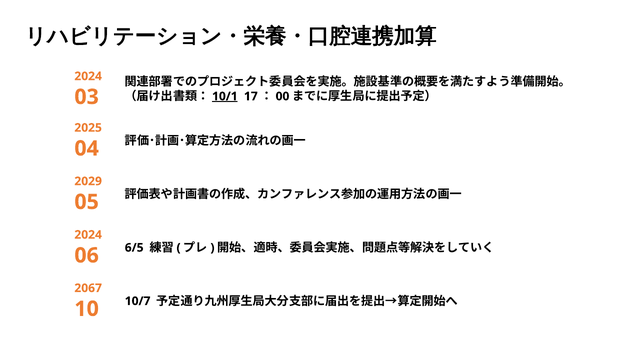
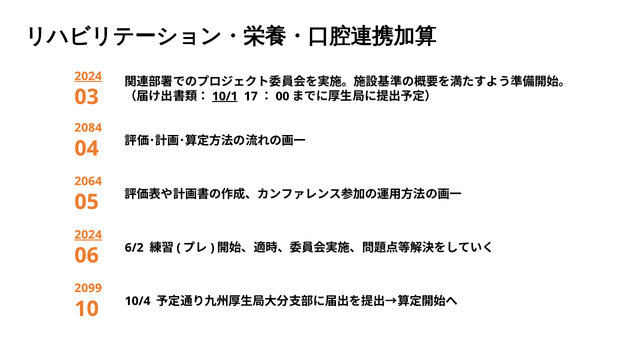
2024 underline: none -> present (88, 76)
2025: 2025 -> 2084 (88, 128)
2029: 2029 -> 2064 (88, 182)
2024 underline: none -> present (88, 235)
6/5: 6/5 -> 6/2 (134, 248)
2067: 2067 -> 2099 (88, 289)
10/7: 10/7 -> 10/4 (138, 302)
